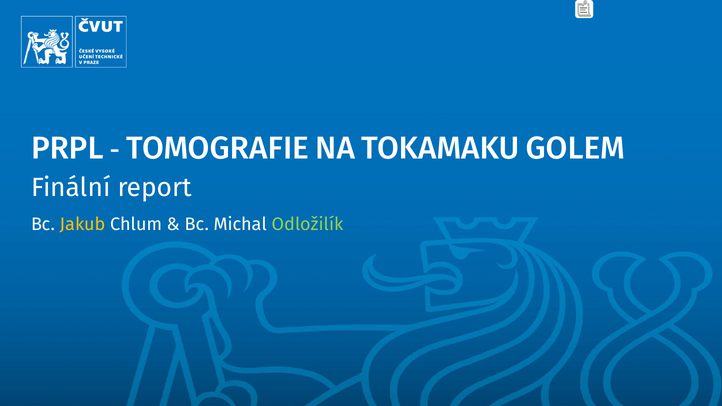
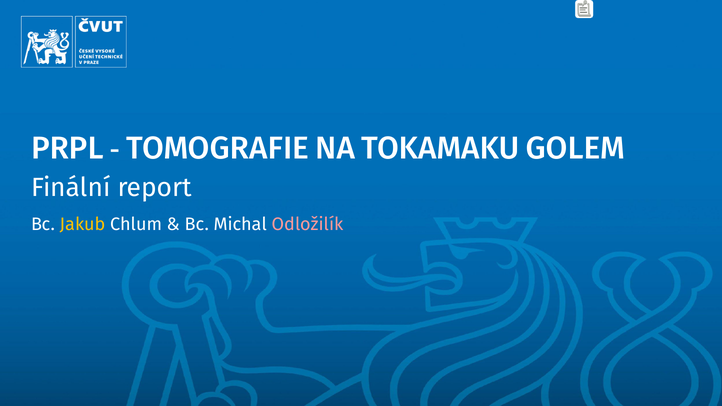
Odložilík colour: light green -> pink (308, 224)
